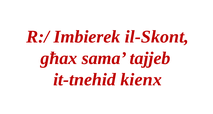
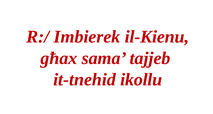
il-Skont: il-Skont -> il-Kienu (157, 37)
kienx: kienx -> ikollu (141, 80)
